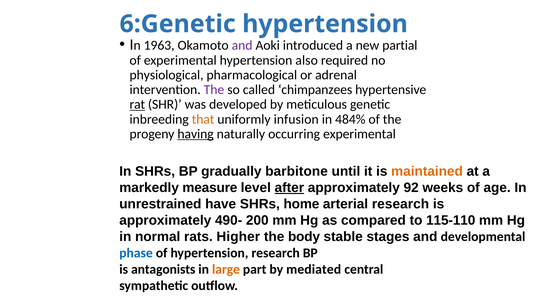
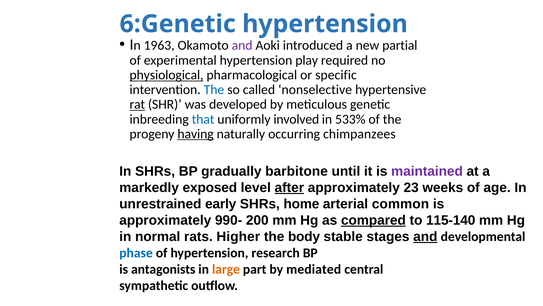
also: also -> play (307, 60)
physiological underline: none -> present (167, 75)
adrenal: adrenal -> specific (336, 75)
The colour: purple -> blue (214, 90)
chimpanzees: chimpanzees -> nonselective (315, 90)
that colour: orange -> blue (203, 119)
infusion: infusion -> involved (296, 119)
484%: 484% -> 533% (350, 119)
occurring experimental: experimental -> chimpanzees (359, 134)
maintained colour: orange -> purple (427, 171)
measure: measure -> exposed (210, 187)
92: 92 -> 23 (411, 187)
have: have -> early (221, 204)
arterial research: research -> common (400, 204)
490-: 490- -> 990- (229, 220)
compared underline: none -> present (373, 220)
115-110: 115-110 -> 115-140 (451, 220)
and underline: none -> present (425, 236)
